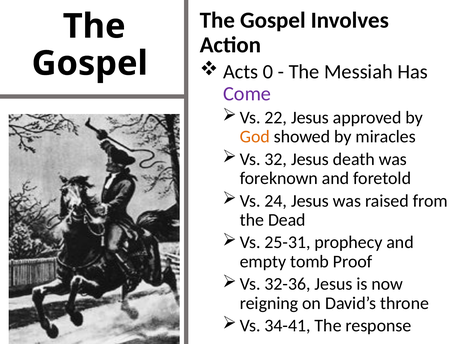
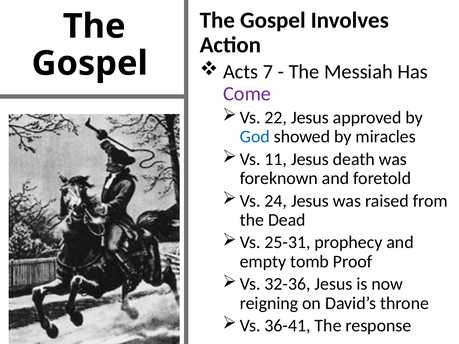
0: 0 -> 7 (268, 72)
God colour: orange -> blue (255, 137)
32: 32 -> 11 (276, 159)
34-41: 34-41 -> 36-41 (288, 326)
